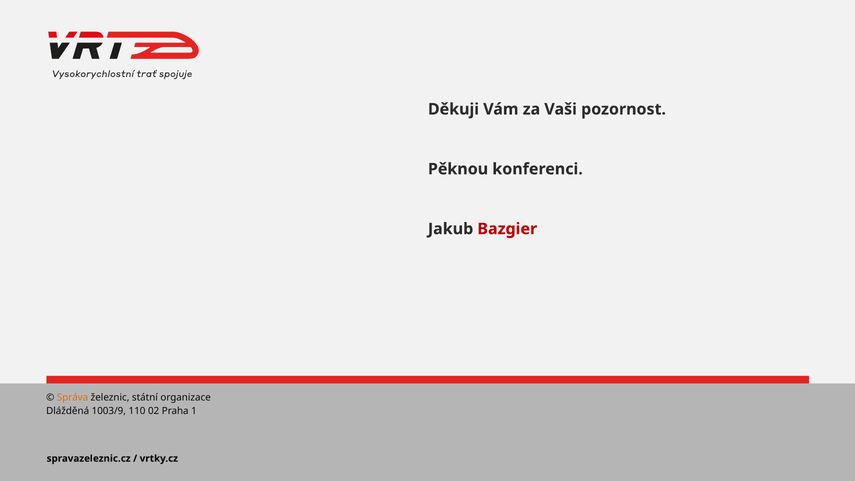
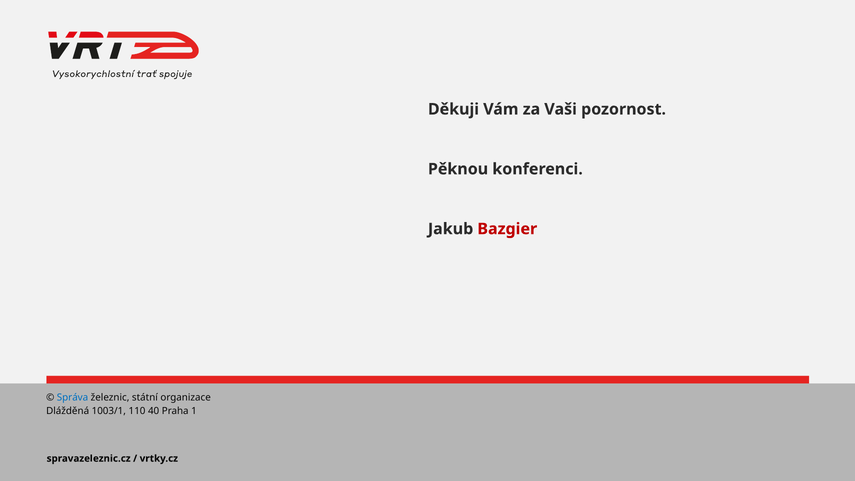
Správa colour: orange -> blue (73, 397)
1003/9: 1003/9 -> 1003/1 (109, 411)
02: 02 -> 40 (154, 411)
